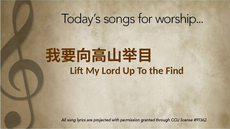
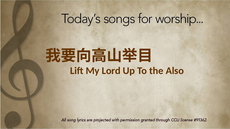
Find: Find -> Also (175, 71)
